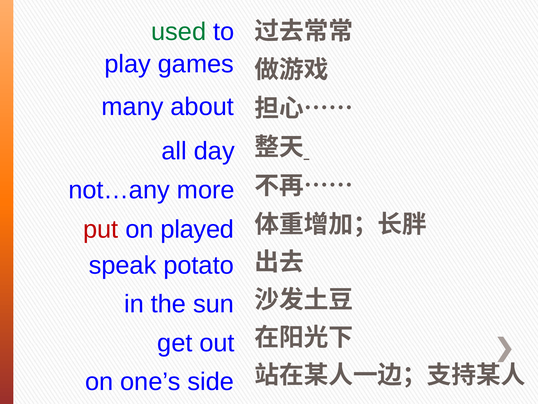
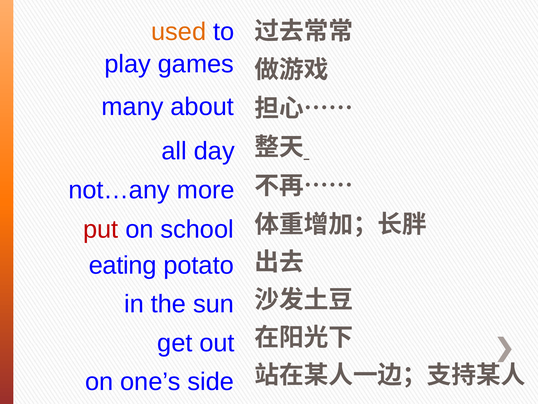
used colour: green -> orange (179, 32)
played: played -> school (197, 229)
speak: speak -> eating (123, 265)
